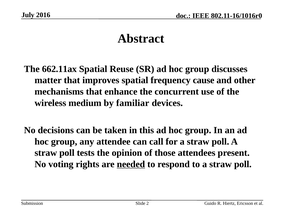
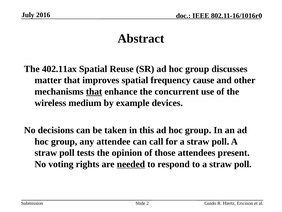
662.11ax: 662.11ax -> 402.11ax (59, 69)
that underline: none -> present (94, 91)
familiar: familiar -> example (133, 103)
